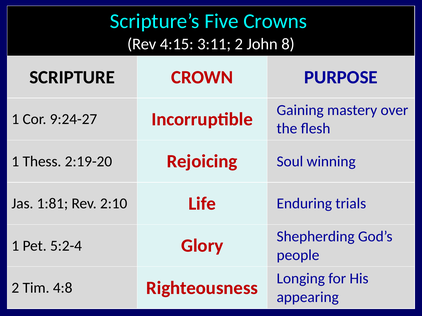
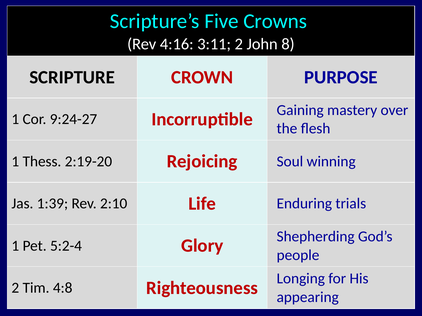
4:15: 4:15 -> 4:16 (177, 44)
1:81: 1:81 -> 1:39 (52, 204)
